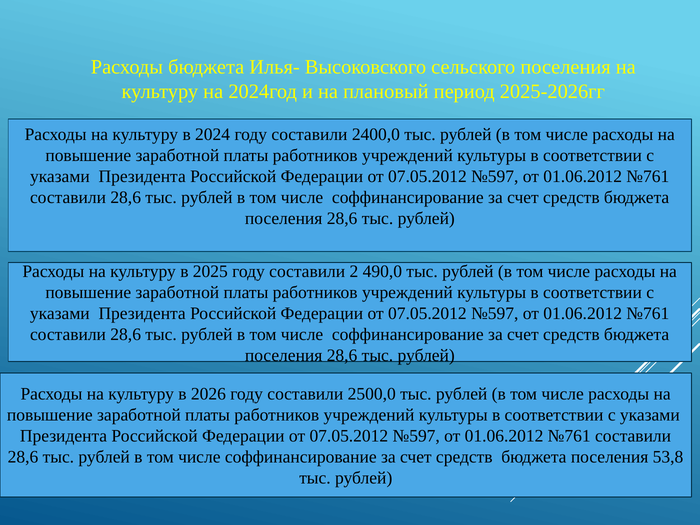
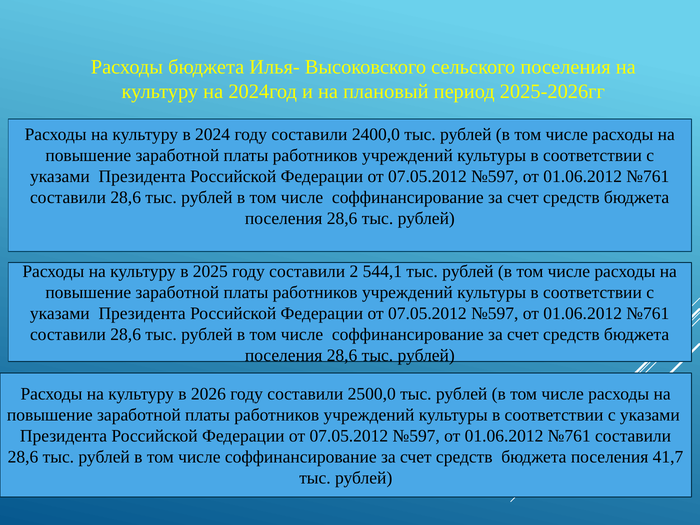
490,0: 490,0 -> 544,1 (382, 271)
53,8: 53,8 -> 41,7 (668, 457)
